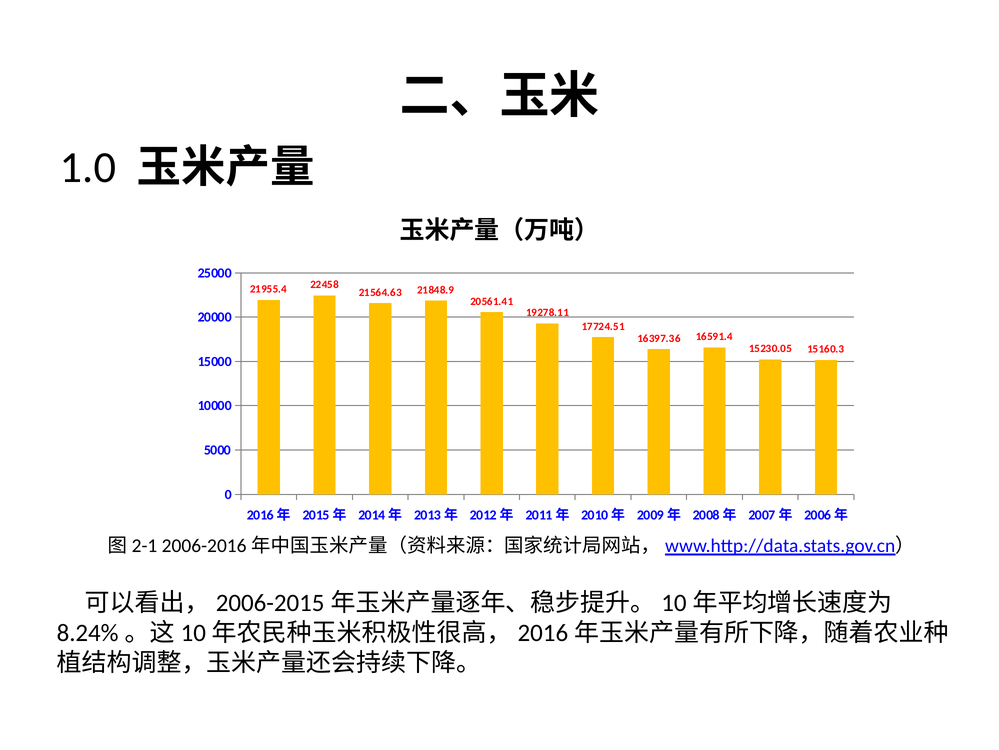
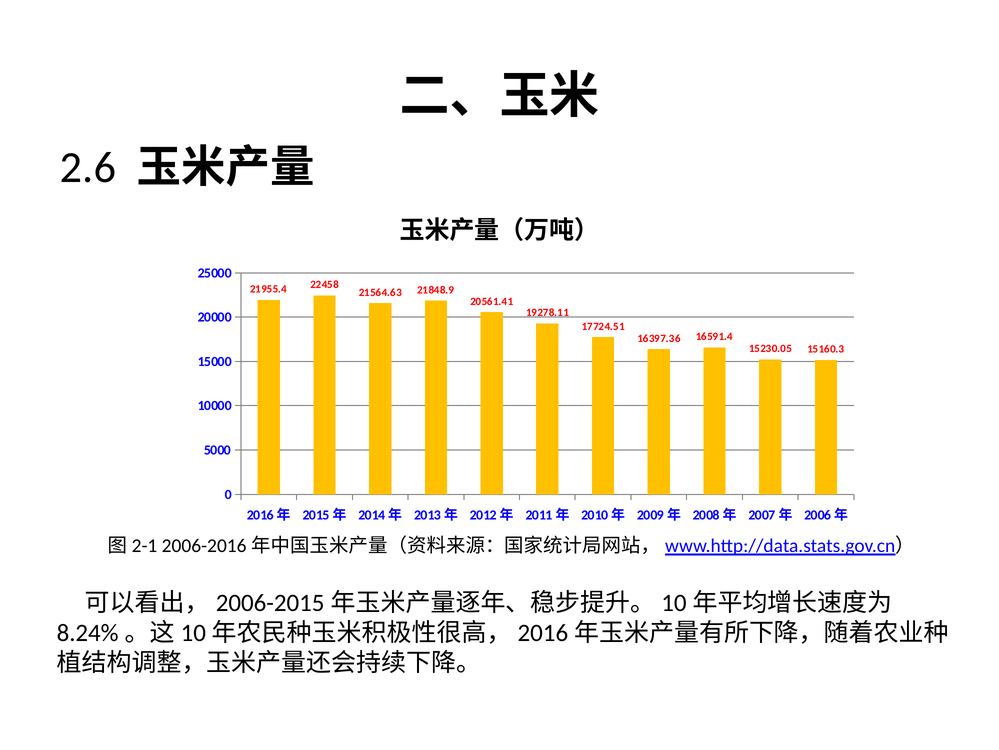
1.0: 1.0 -> 2.6 (88, 167)
